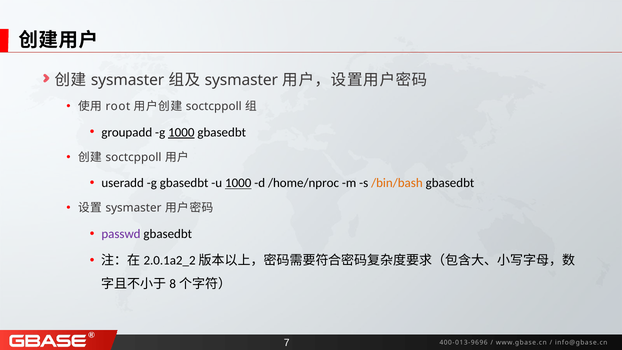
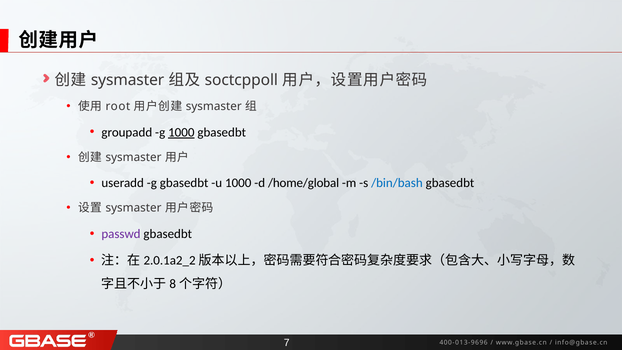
sysmaster: sysmaster -> soctcppoll (241, 80)
soctcppoll: soctcppoll -> sysmaster (214, 106)
soctcppoll: soctcppoll -> sysmaster (134, 157)
1000 underline: present -> none (238, 183)
/home/nproc: /home/nproc -> /home/global (304, 183)
/bin/bash colour: orange -> blue (397, 183)
